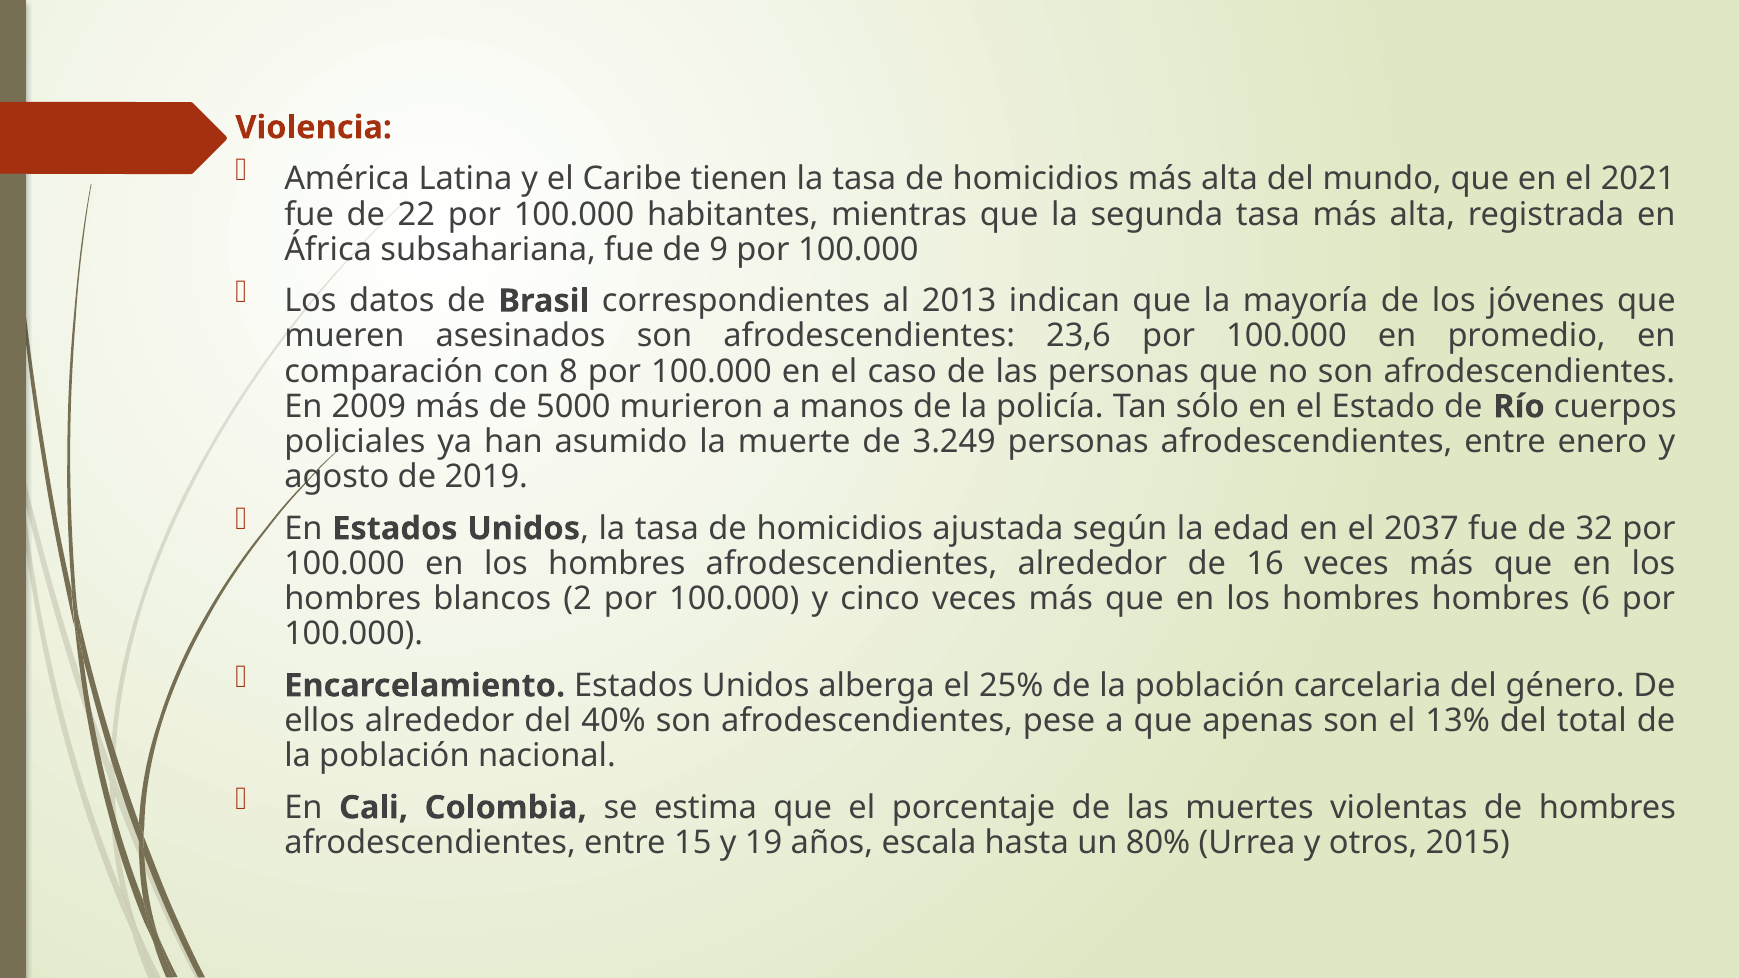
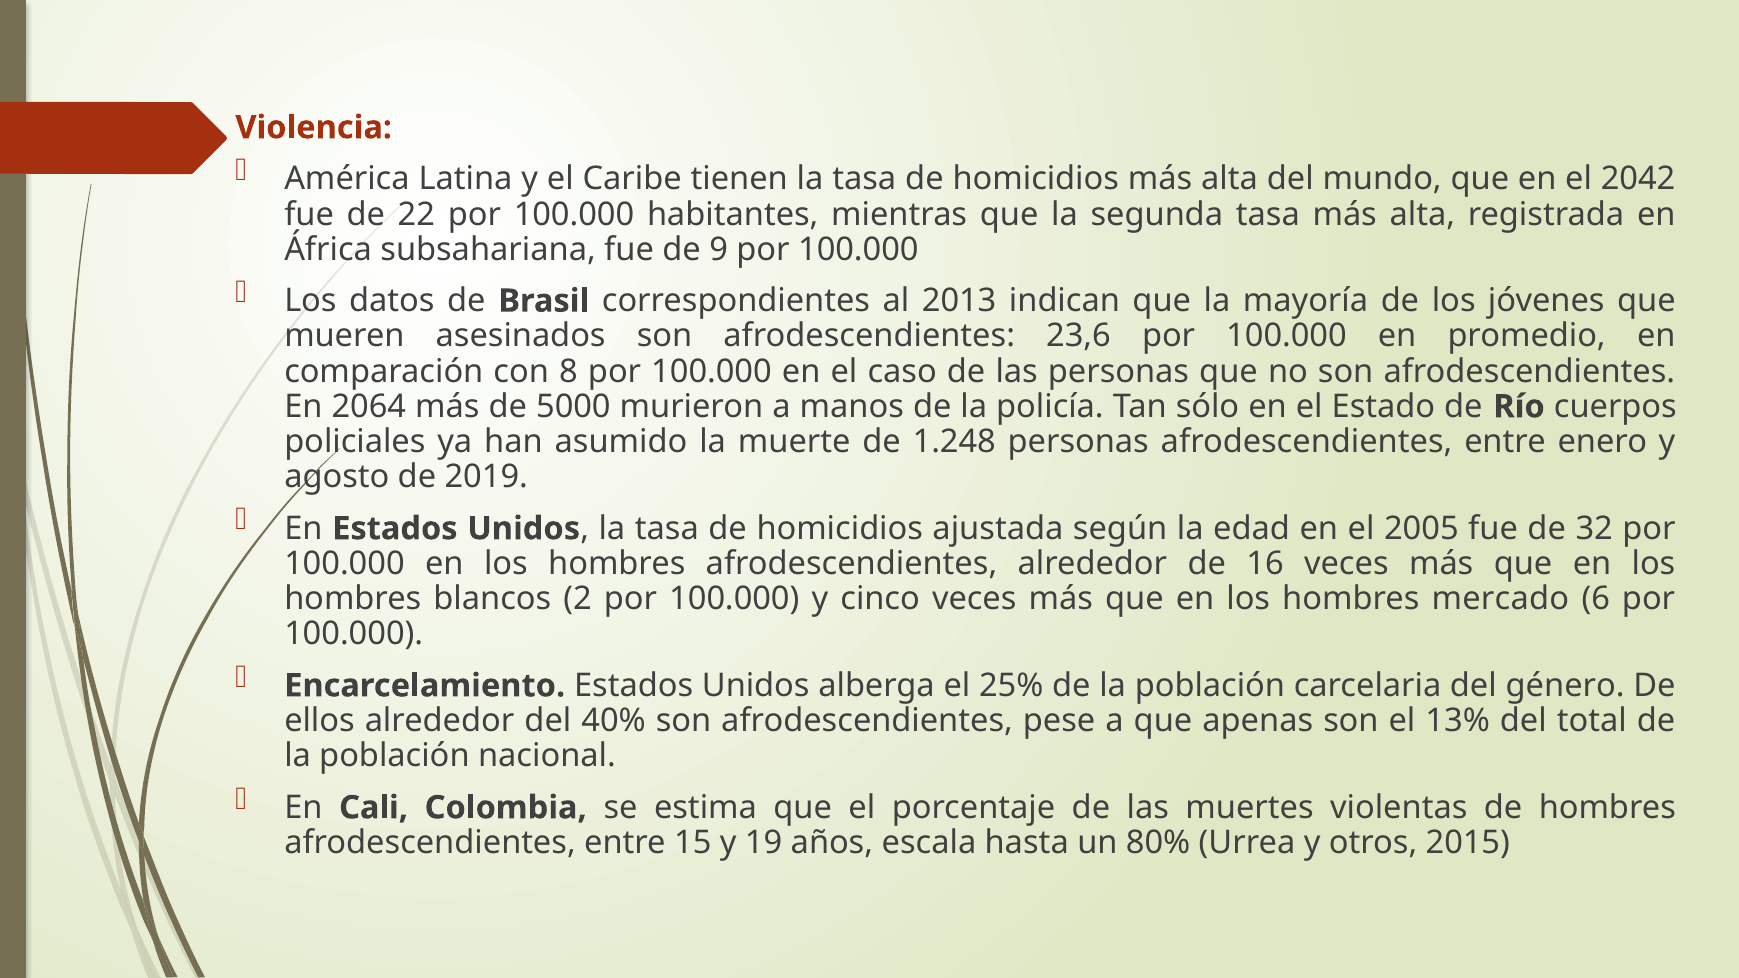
2021: 2021 -> 2042 (1638, 179)
2009: 2009 -> 2064 (369, 407)
3.249: 3.249 -> 1.248 (954, 442)
2037: 2037 -> 2005 (1421, 529)
hombres hombres: hombres -> mercado (1500, 599)
